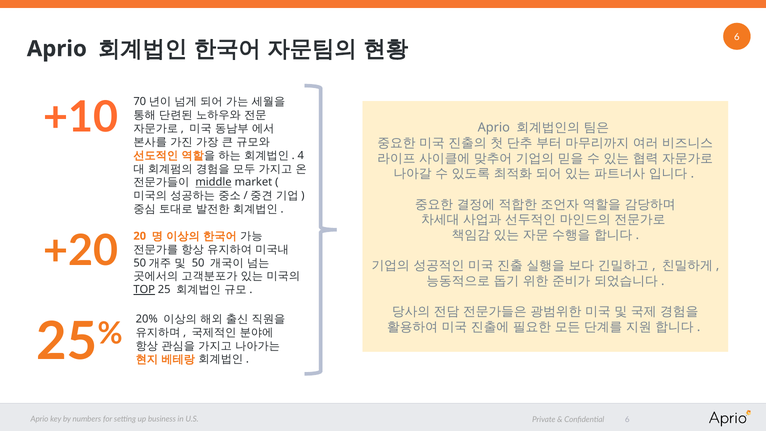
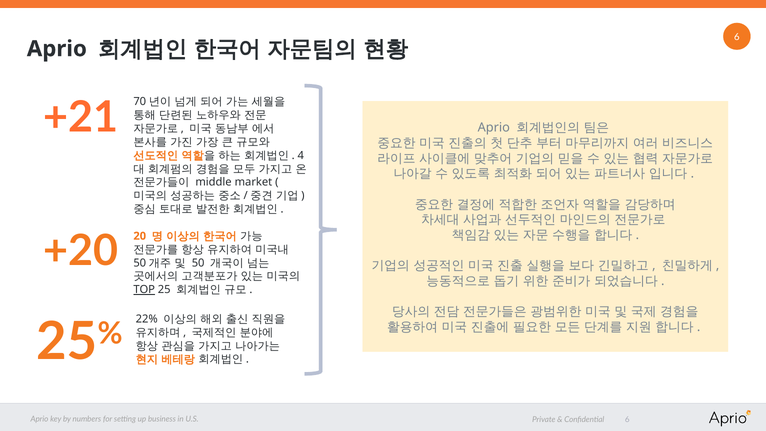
+10: +10 -> +21 (81, 117)
middle underline: present -> none (214, 182)
20%: 20% -> 22% (147, 319)
